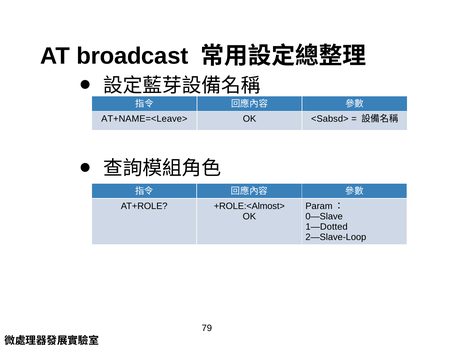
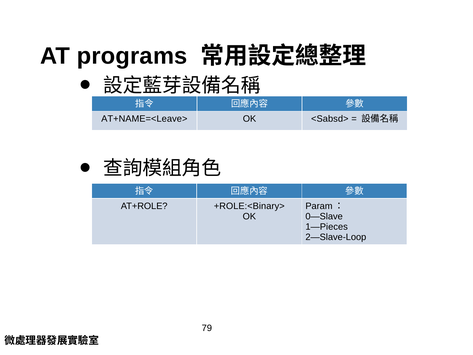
broadcast: broadcast -> programs (132, 56)
+ROLE:<Almost>: +ROLE:<Almost> -> +ROLE:<Binary> (249, 206)
1―Dotted: 1―Dotted -> 1―Pieces (327, 227)
